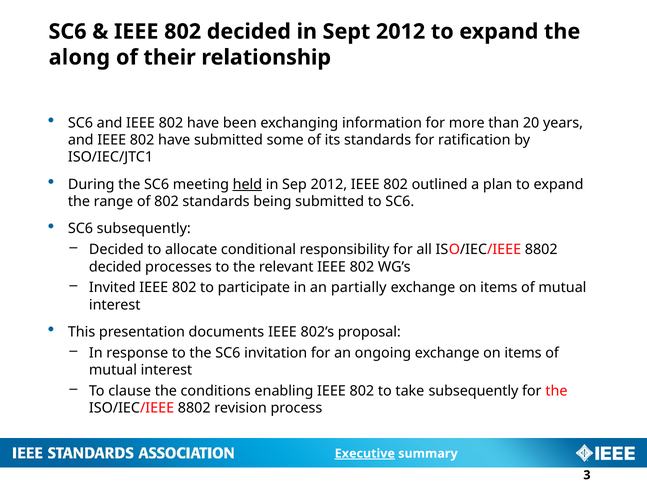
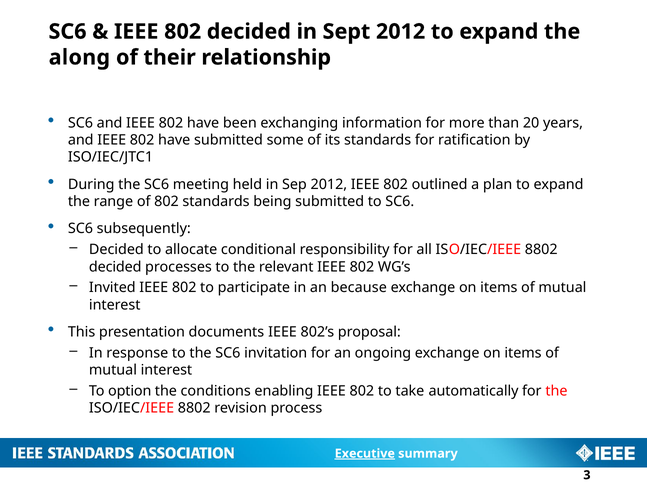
held underline: present -> none (247, 184)
partially: partially -> because (359, 288)
clause: clause -> option (130, 391)
take subsequently: subsequently -> automatically (474, 391)
